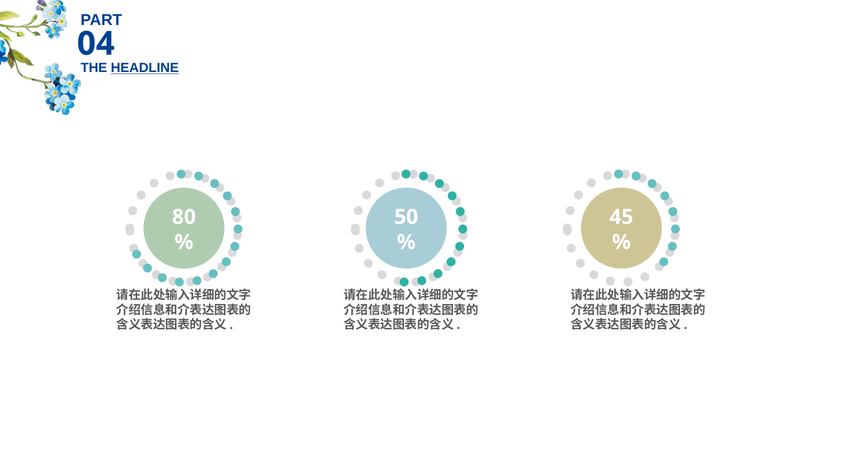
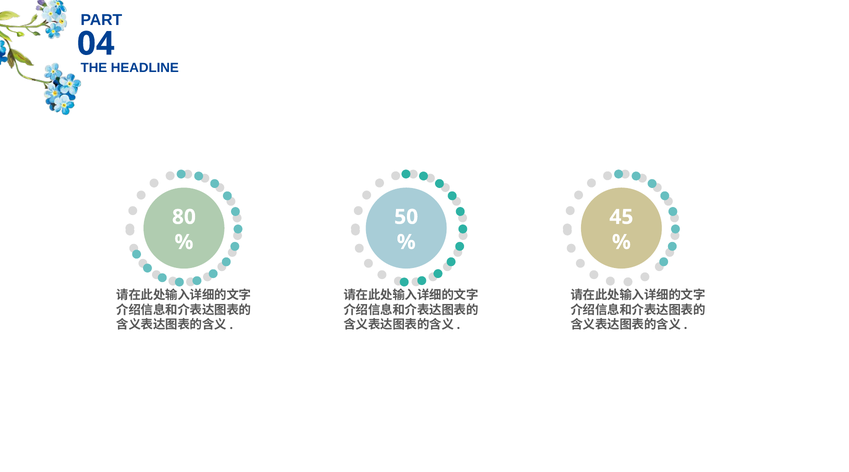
HEADLINE underline: present -> none (145, 68)
